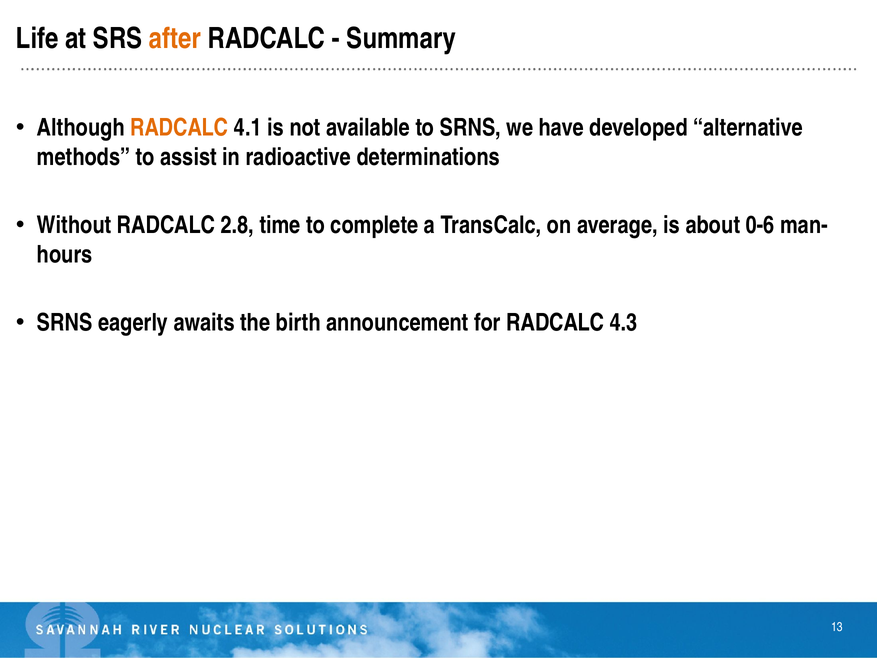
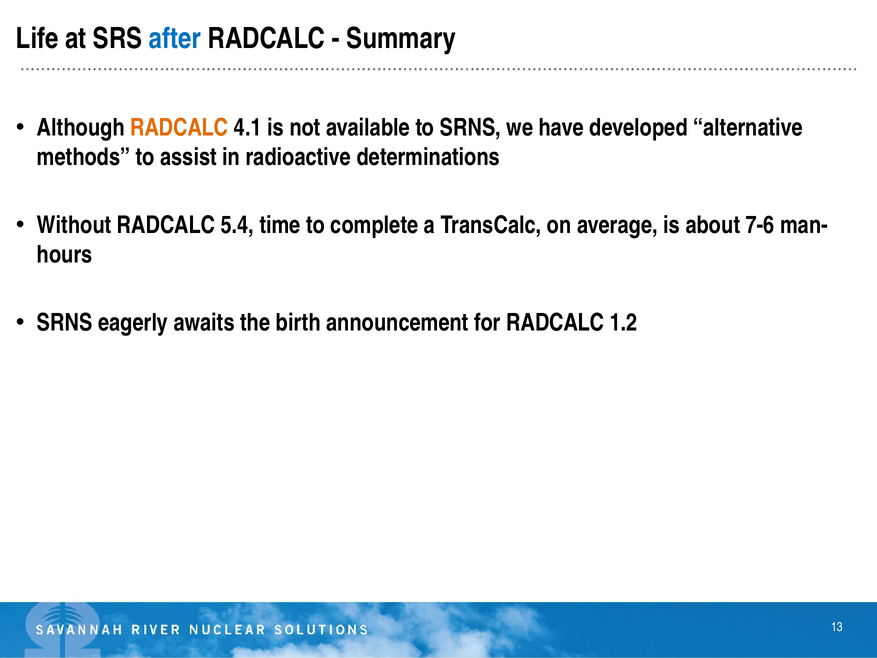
after colour: orange -> blue (175, 39)
2.8: 2.8 -> 5.4 (237, 225)
0-6: 0-6 -> 7-6 (760, 225)
4.3: 4.3 -> 1.2 (624, 323)
